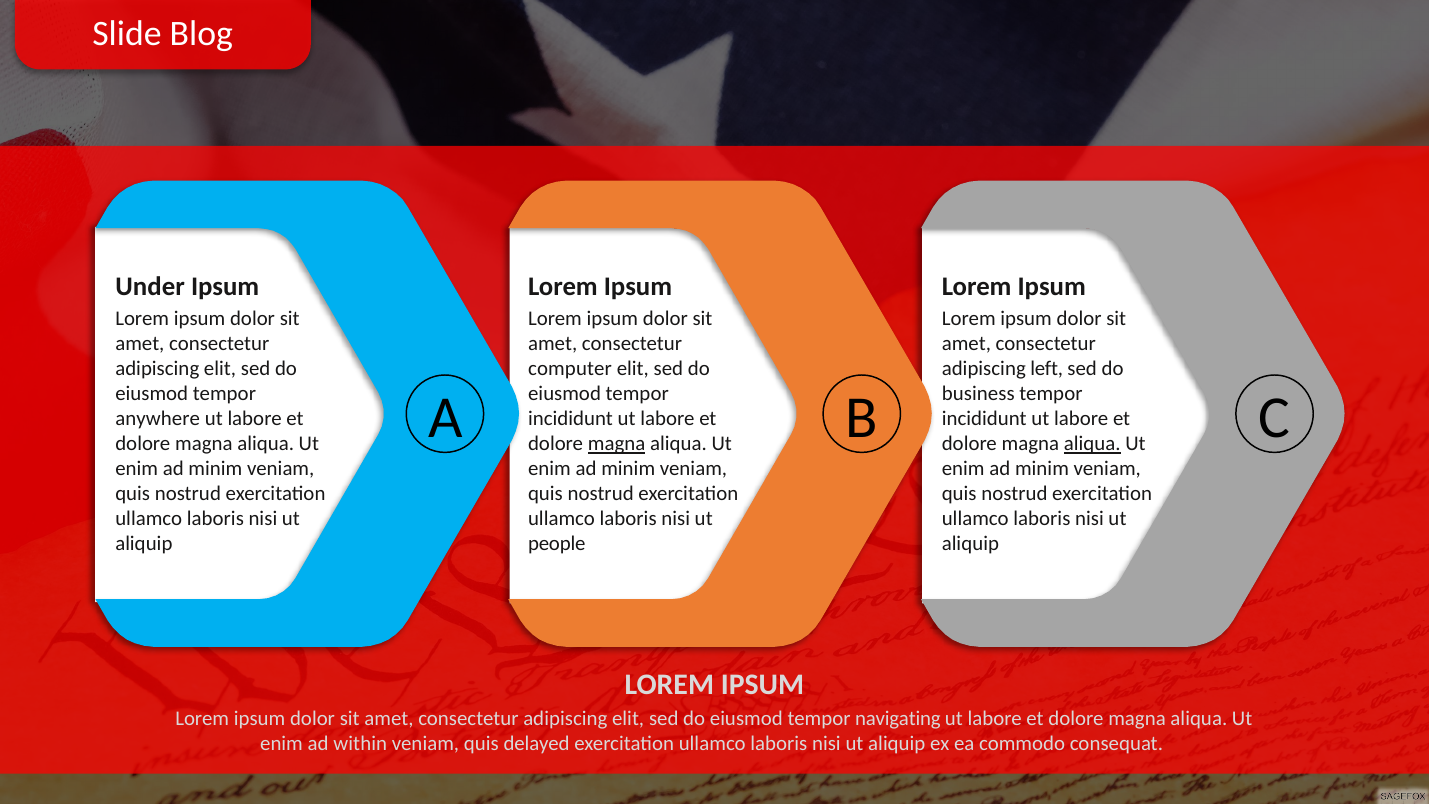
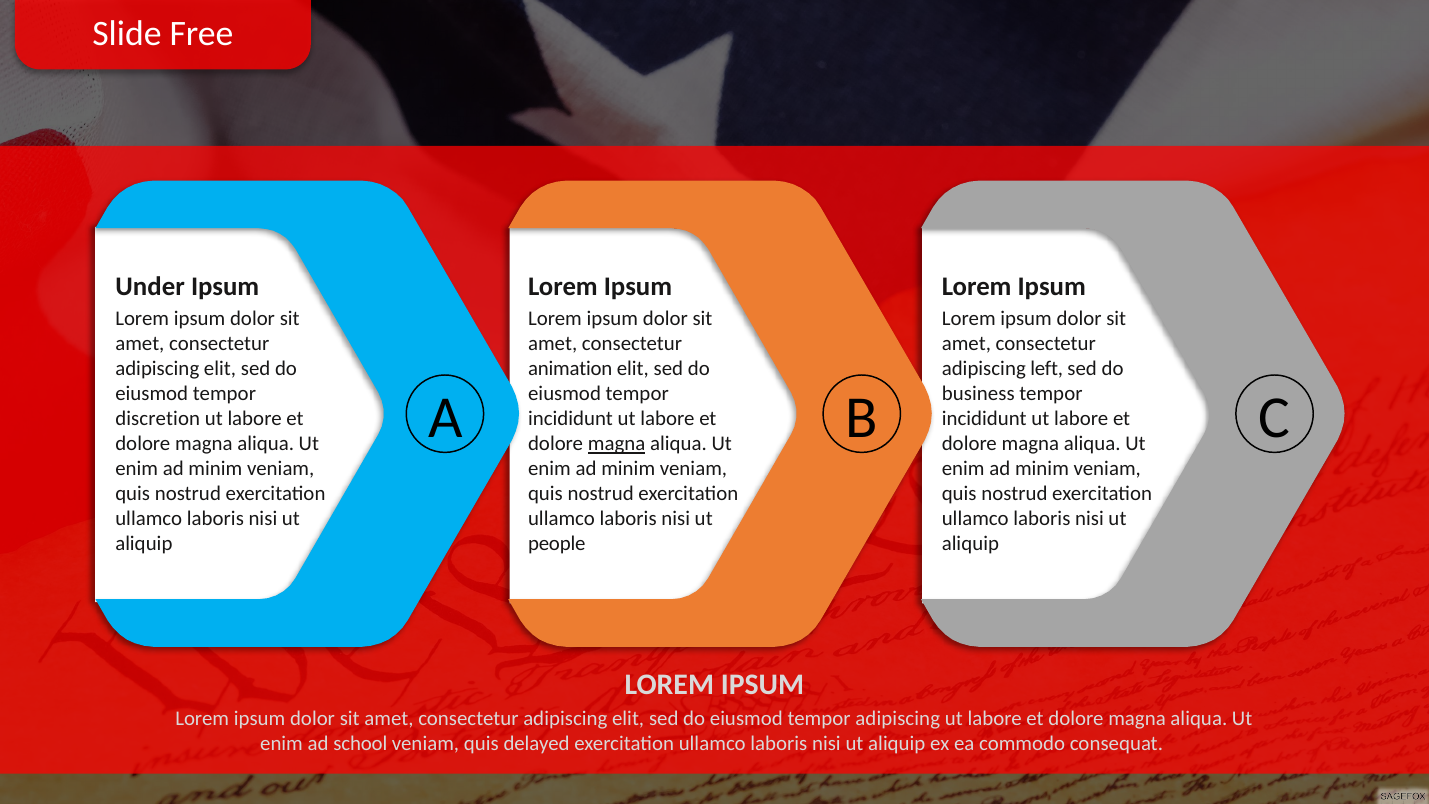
Blog: Blog -> Free (201, 34)
computer: computer -> animation (570, 369)
anywhere: anywhere -> discretion (158, 419)
aliqua underline: present -> none (1092, 444)
tempor navigating: navigating -> adipiscing (898, 719)
within: within -> school (360, 744)
